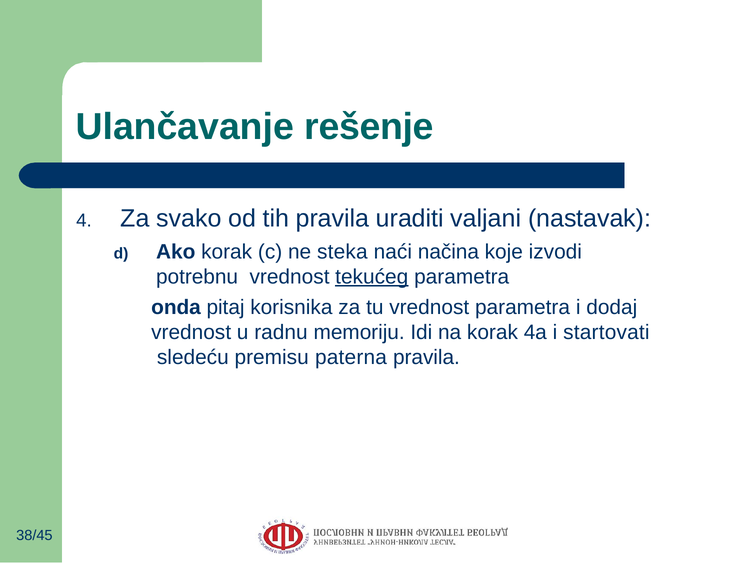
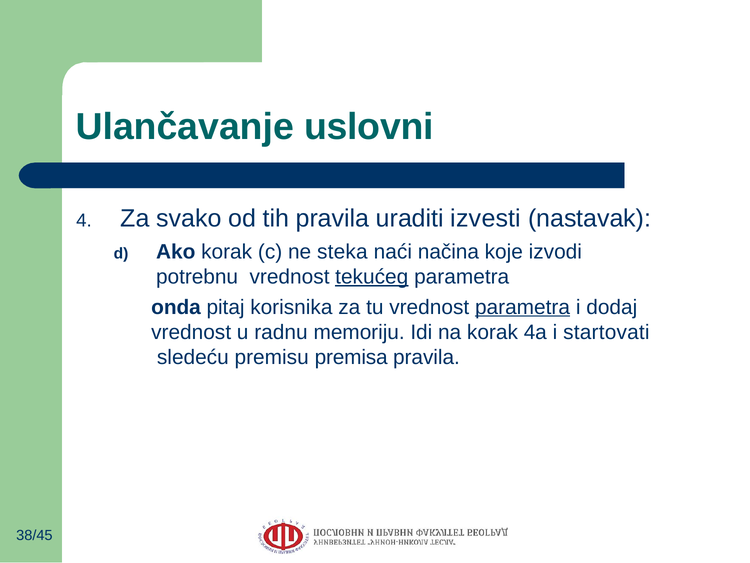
rešenje: rešenje -> uslovni (369, 127)
valjani: valjani -> izvesti (486, 218)
parametra underline: none -> present (523, 307)
paterna: paterna -> premisa (351, 357)
